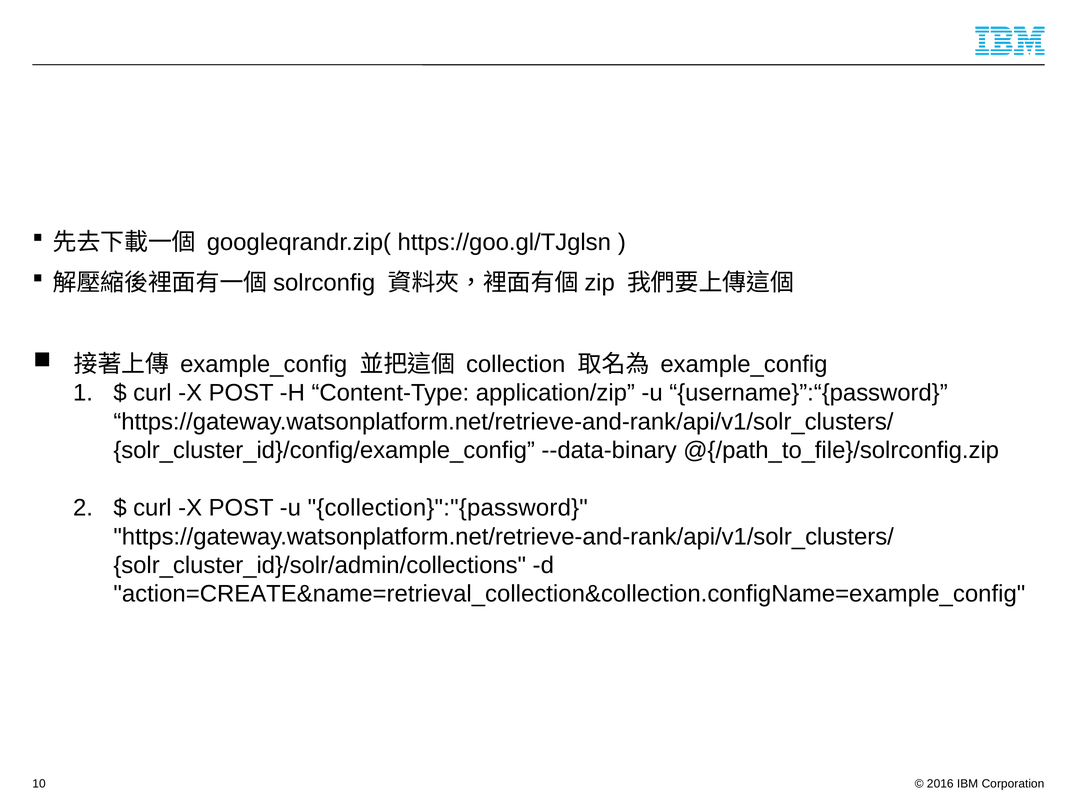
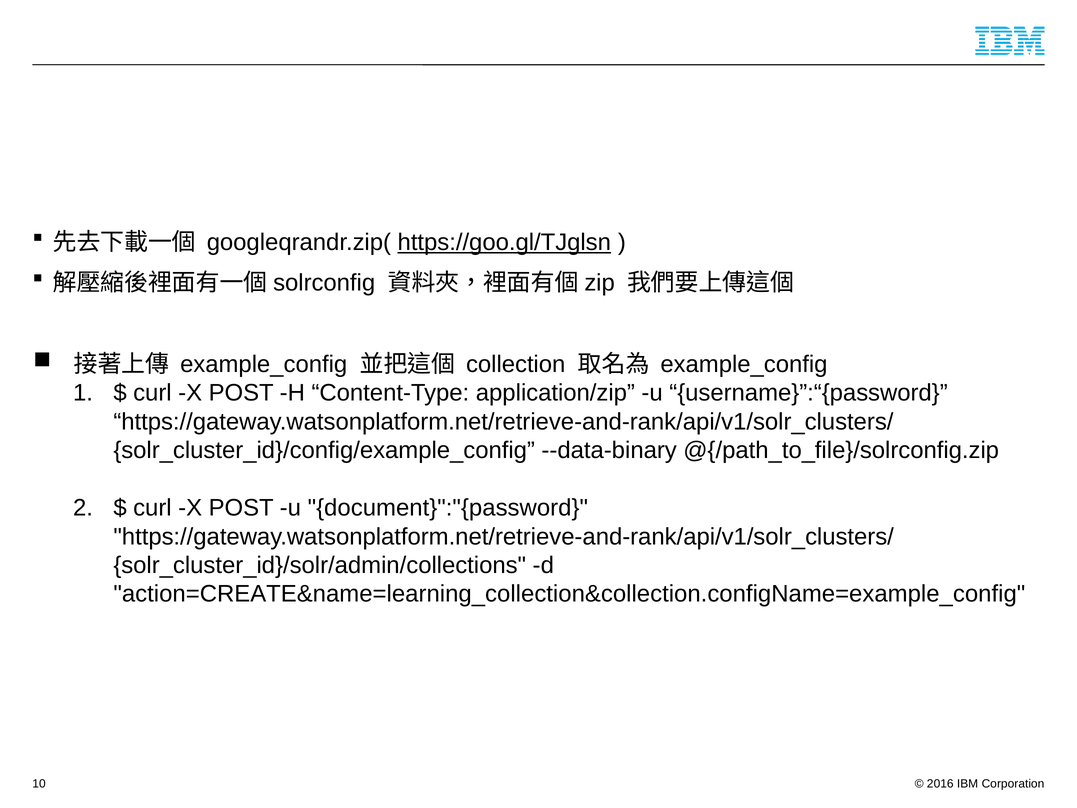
https://goo.gl/TJglsn underline: none -> present (504, 242)
collection}":"{password: collection}":"{password -> document}":"{password (448, 508)
action=CREATE&name=retrieval_collection&collection.configName=example_config: action=CREATE&name=retrieval_collection&collection.configName=example_config -> action=CREATE&name=learning_collection&collection.configName=example_config (569, 594)
